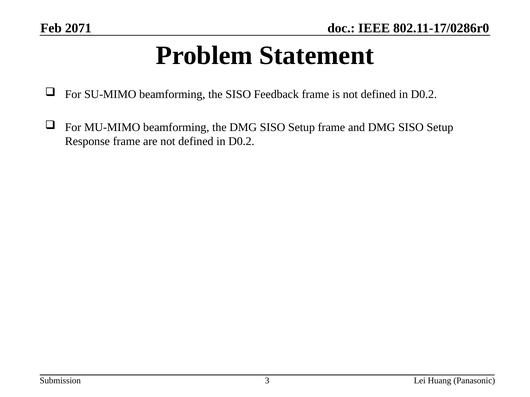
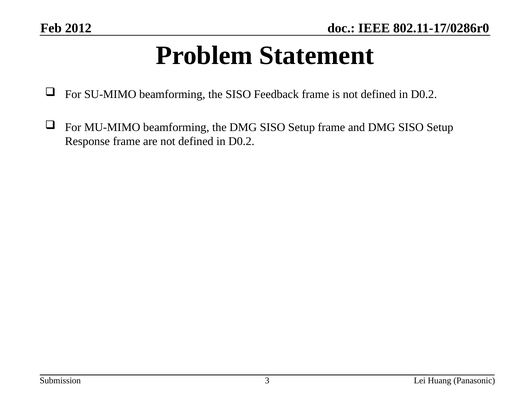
2071: 2071 -> 2012 (78, 28)
